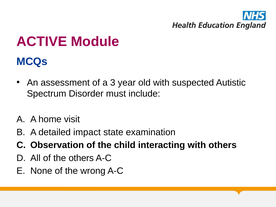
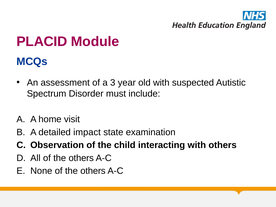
ACTIVE: ACTIVE -> PLACID (42, 42)
None of the wrong: wrong -> others (93, 171)
